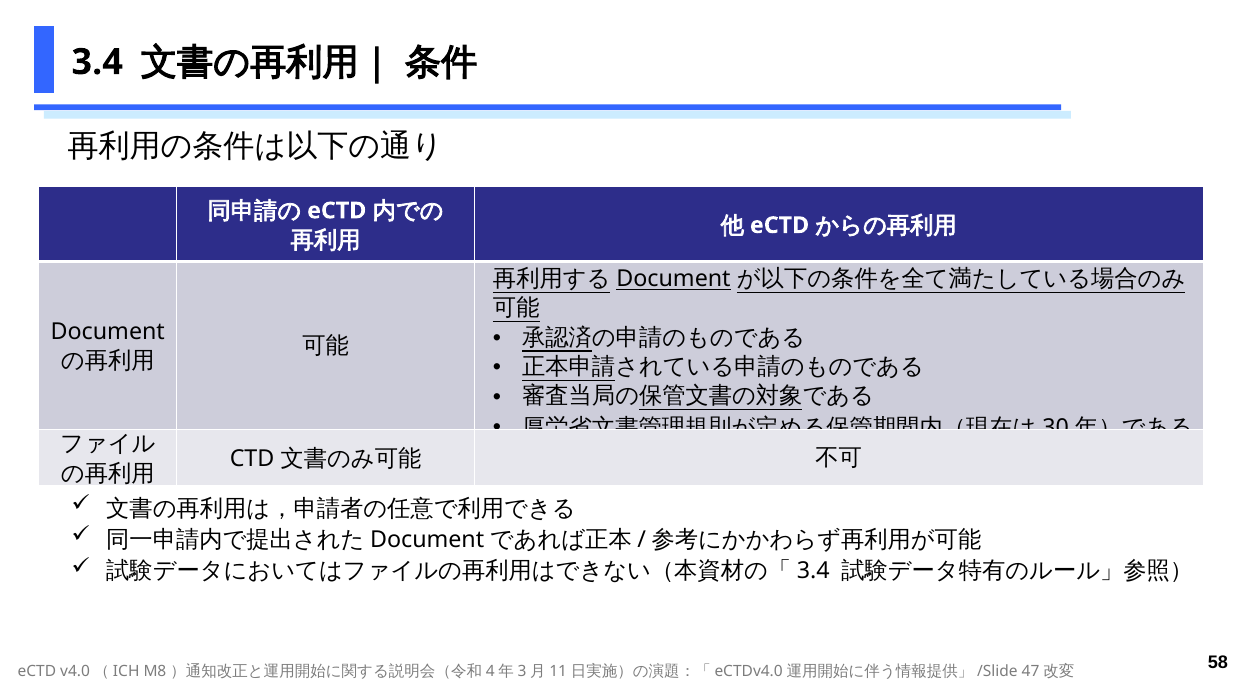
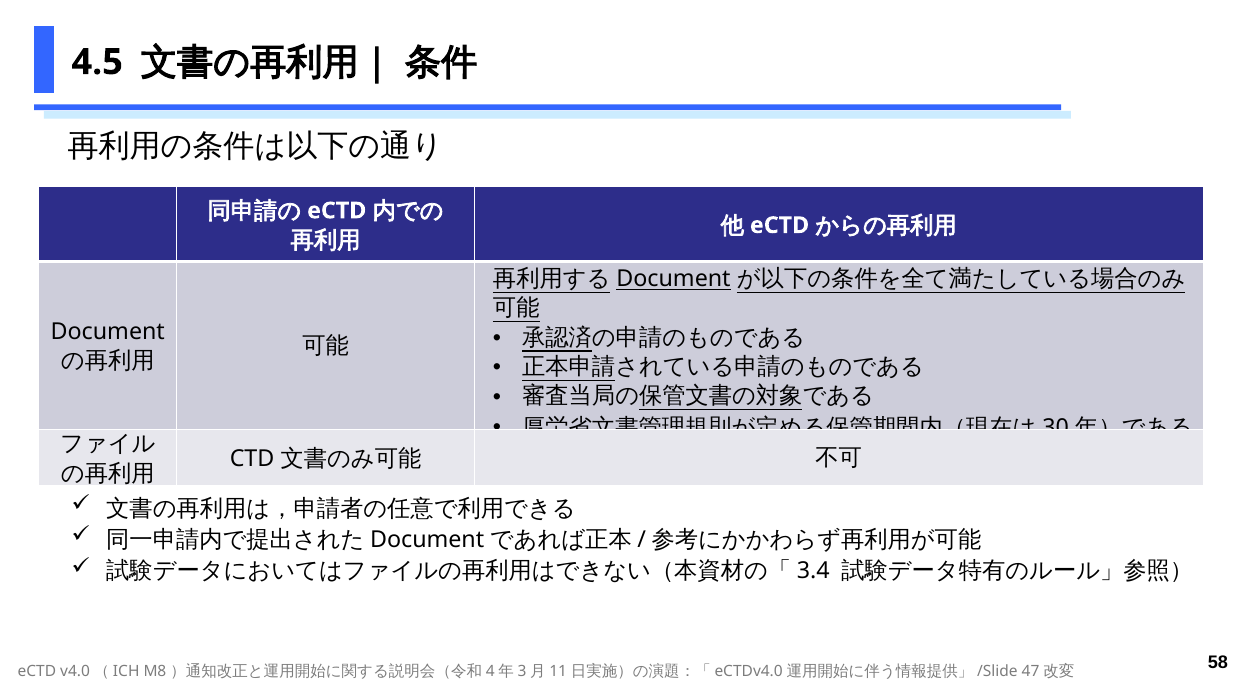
3.4: 3.4 -> 4.5 (97, 62)
